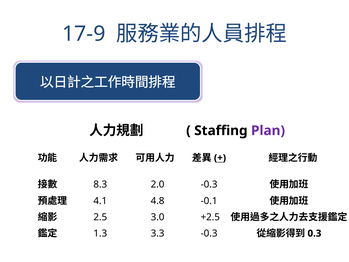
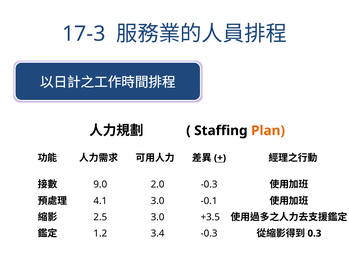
17-9: 17-9 -> 17-3 (84, 34)
Plan colour: purple -> orange (268, 130)
8.3: 8.3 -> 9.0 (100, 184)
4.8: 4.8 -> 3.0 (158, 201)
+2.5: +2.5 -> +3.5 (210, 217)
1.3: 1.3 -> 1.2 (100, 233)
3.3: 3.3 -> 3.4 (158, 233)
